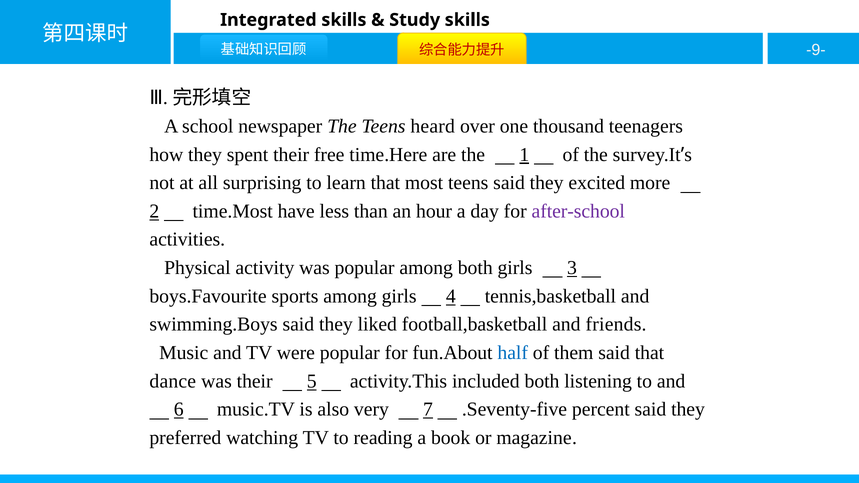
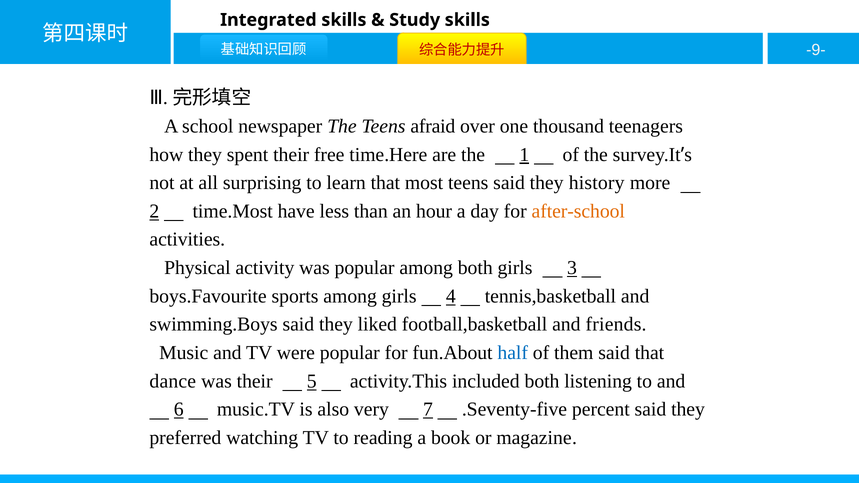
heard: heard -> afraid (433, 126)
excited: excited -> history (597, 183)
after-school colour: purple -> orange (578, 211)
